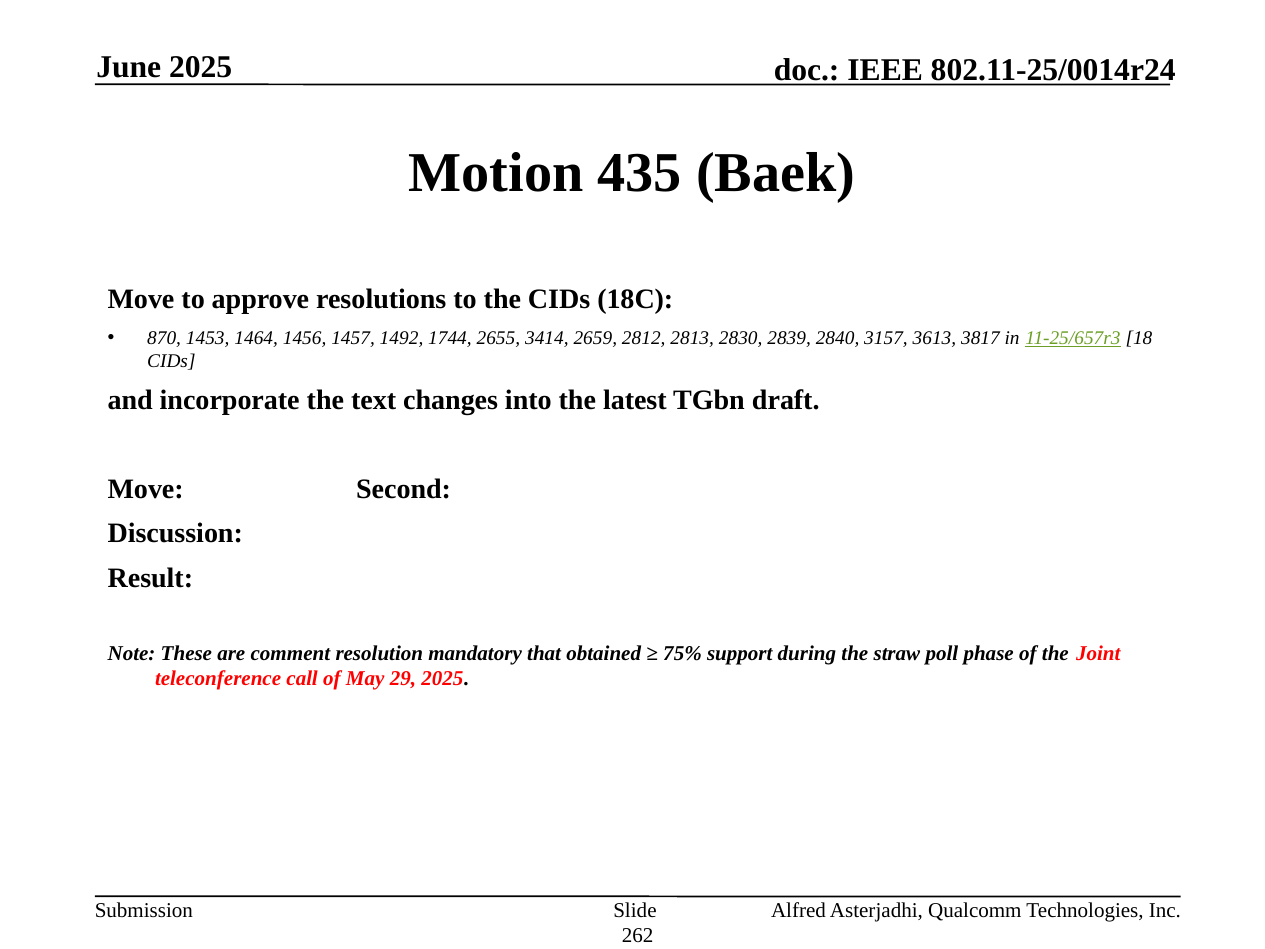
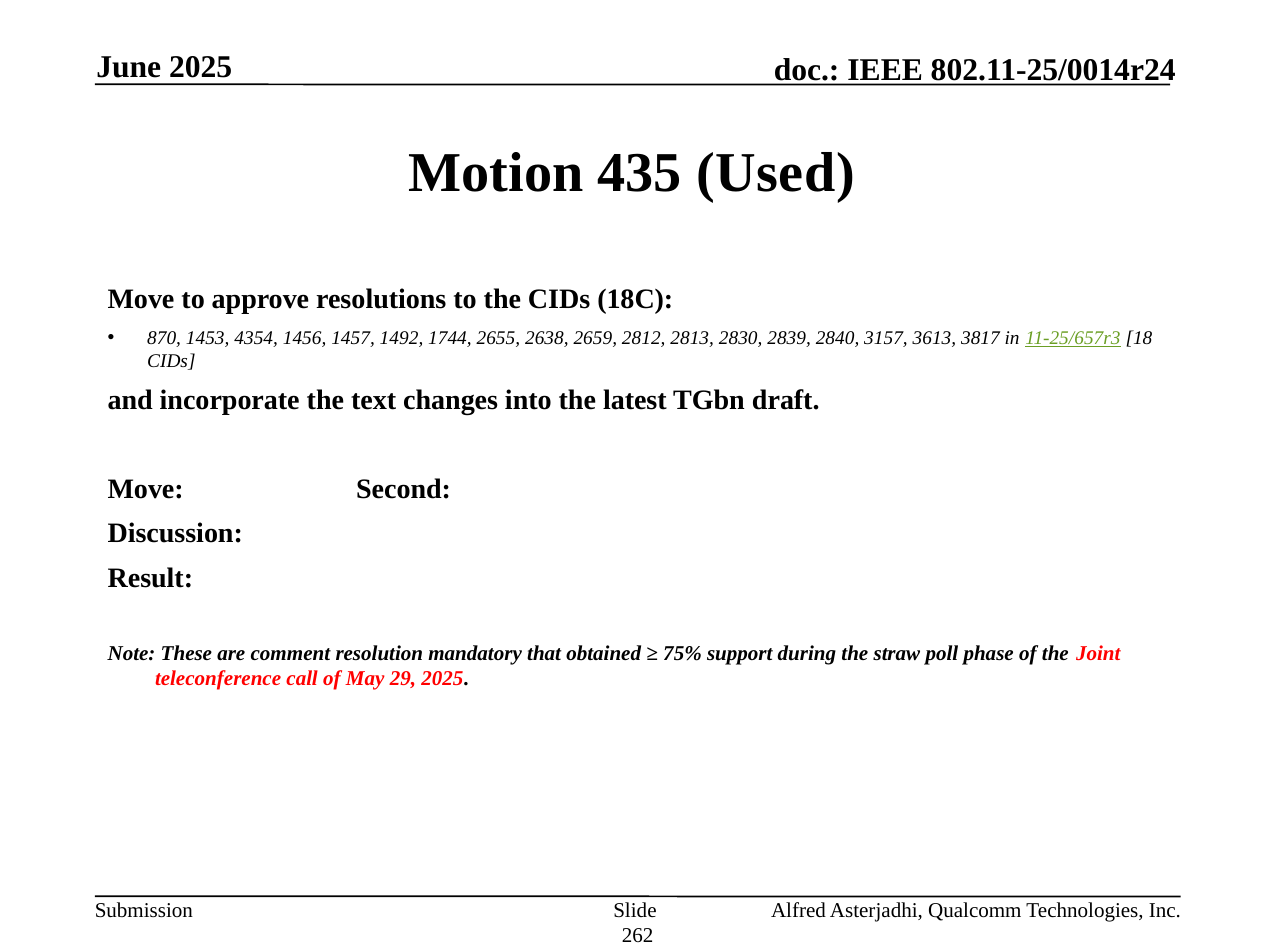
Baek: Baek -> Used (775, 172)
1464: 1464 -> 4354 (256, 338)
3414: 3414 -> 2638 (547, 338)
